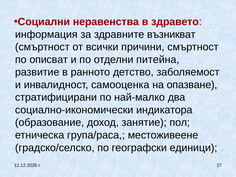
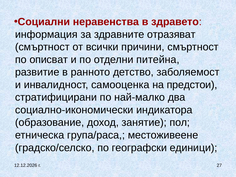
възникват: възникват -> отразяват (171, 34)
опазване: опазване -> предстои (192, 85)
